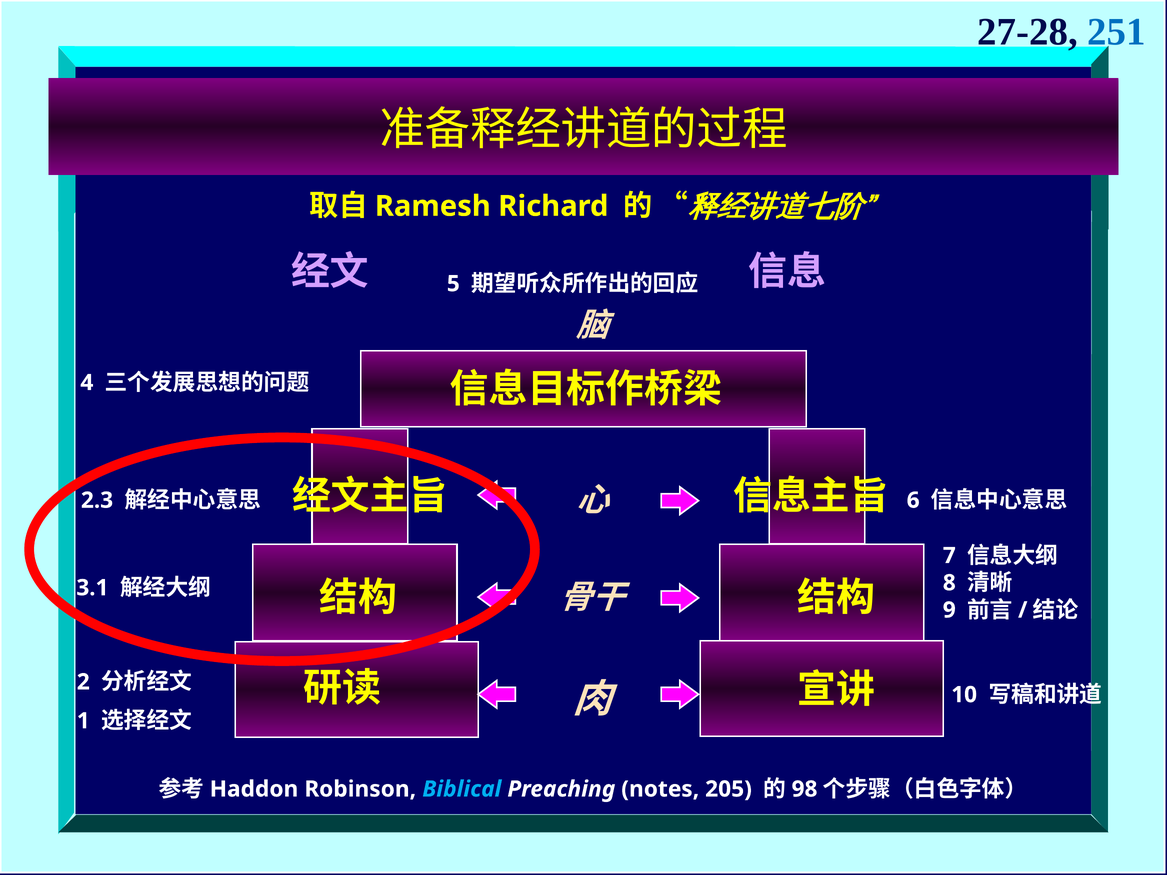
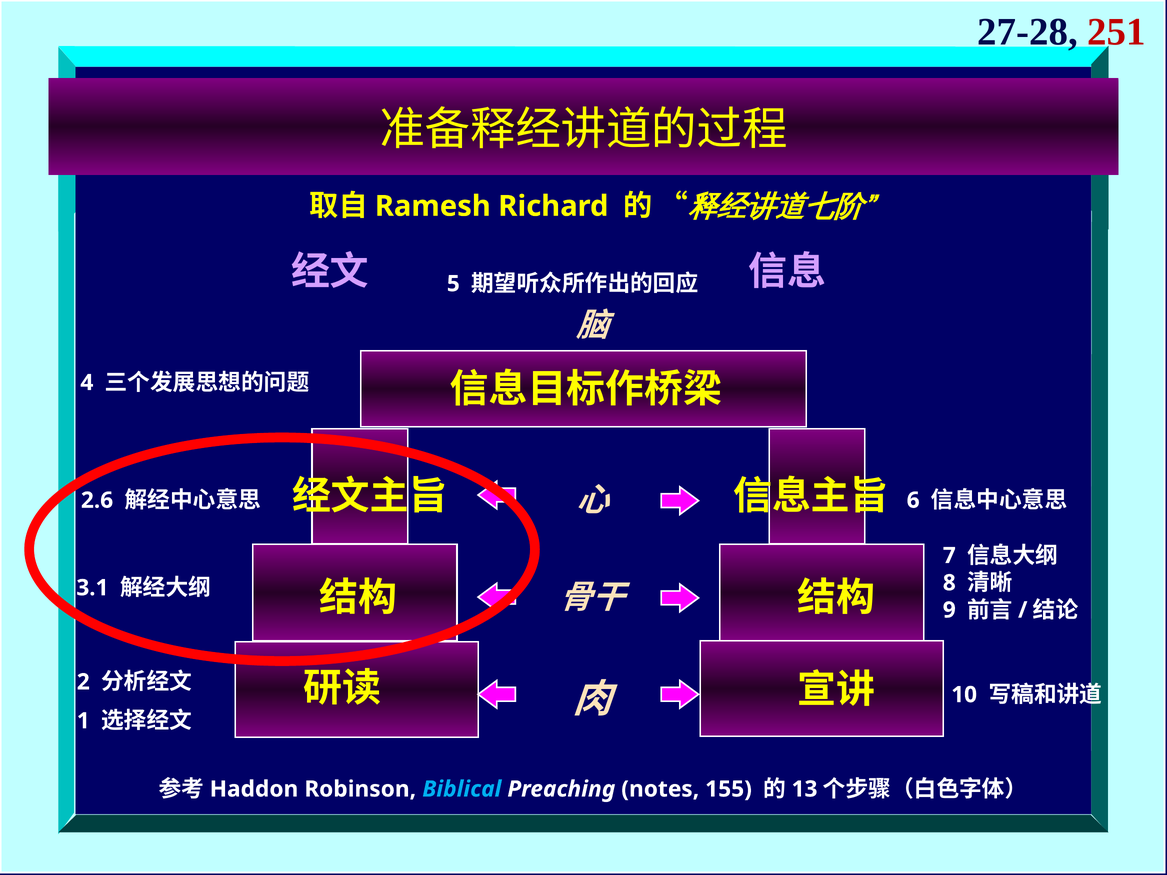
251 colour: blue -> red (1117, 32)
2.3: 2.3 -> 2.6 (97, 500)
205: 205 -> 155 (729, 789)
98: 98 -> 13 (805, 789)
